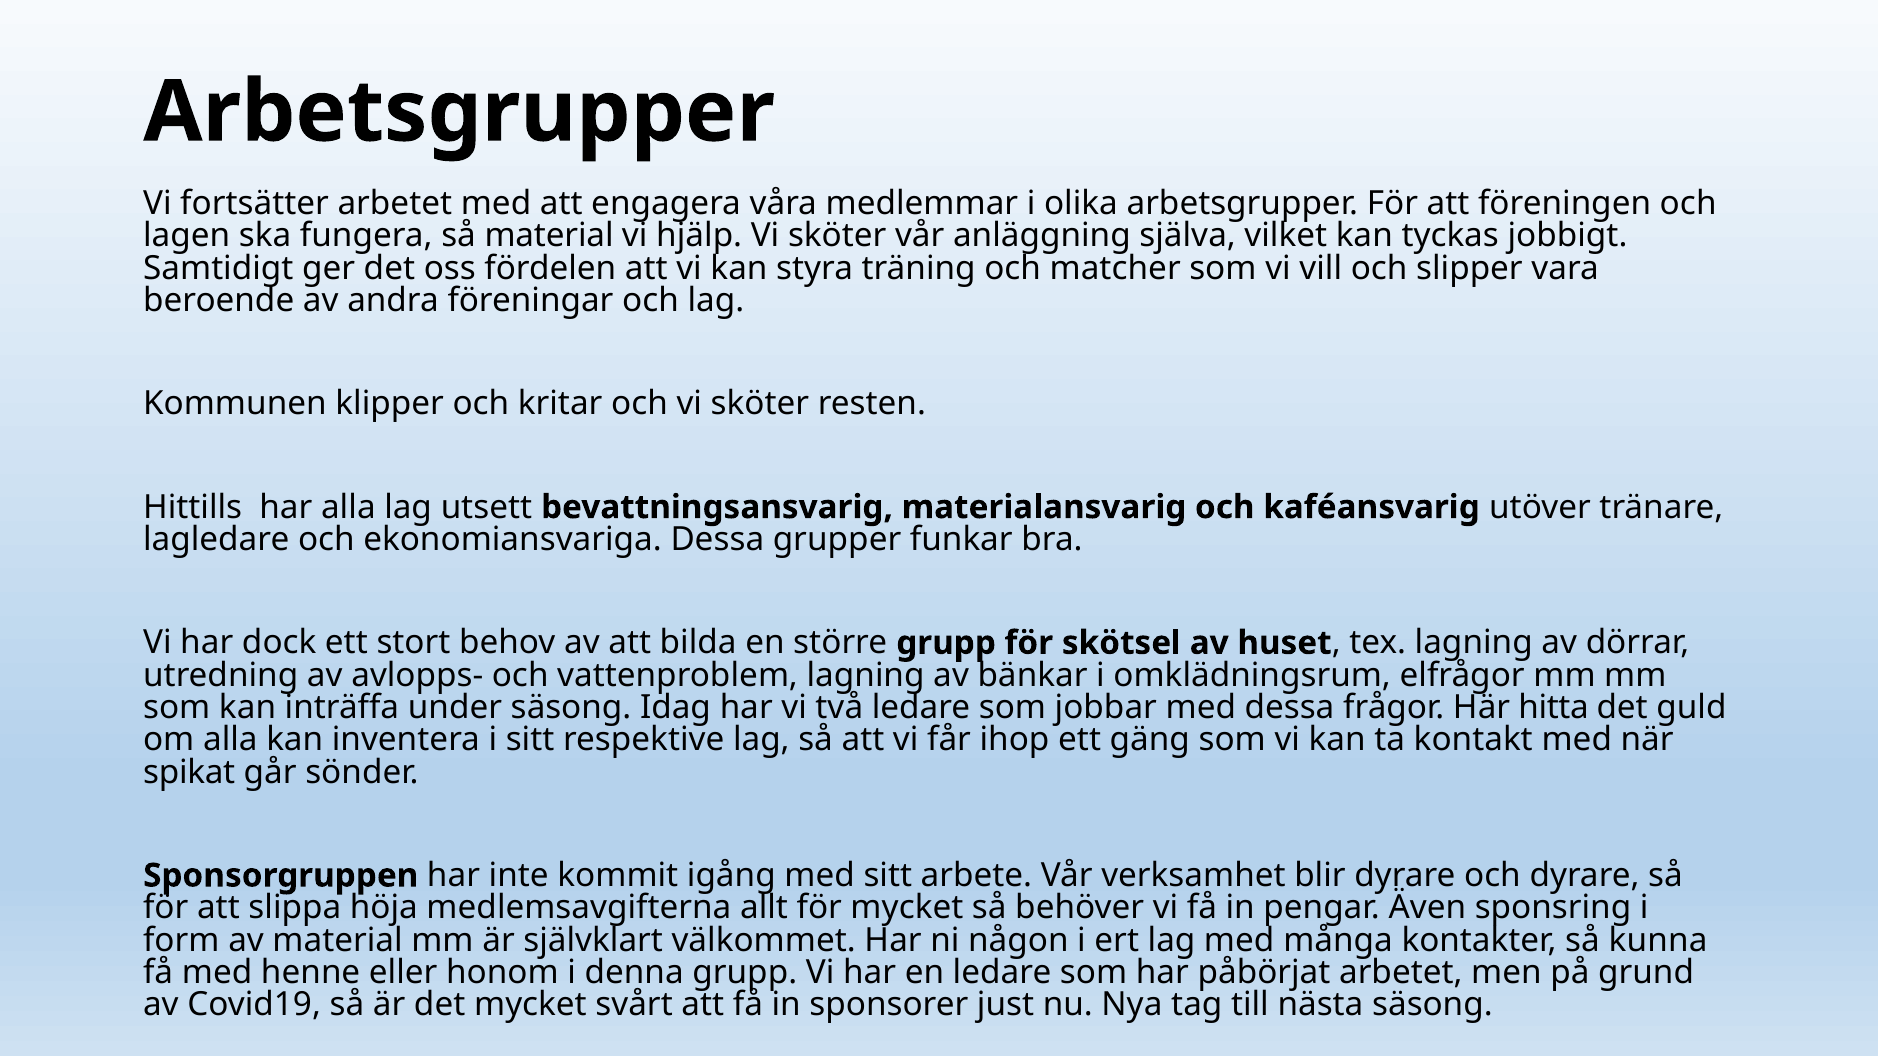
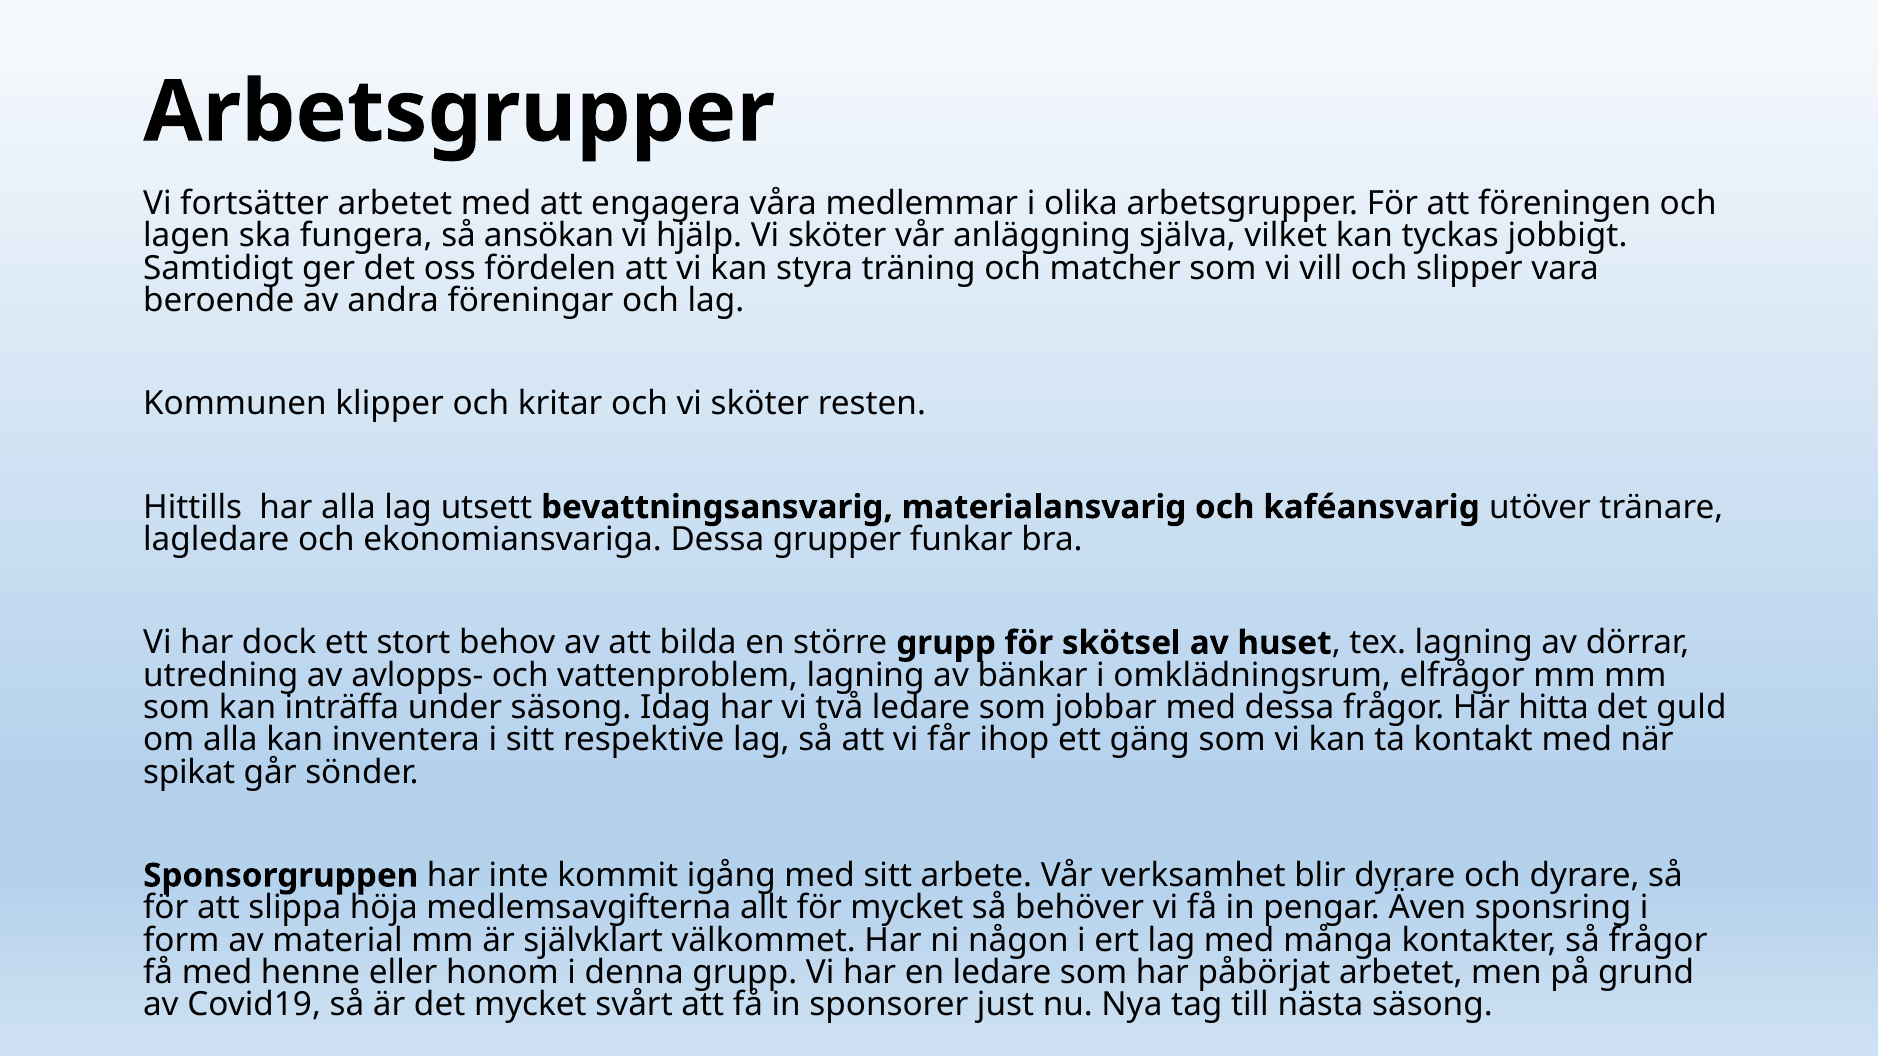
så material: material -> ansökan (549, 236)
så kunna: kunna -> frågor (1658, 941)
